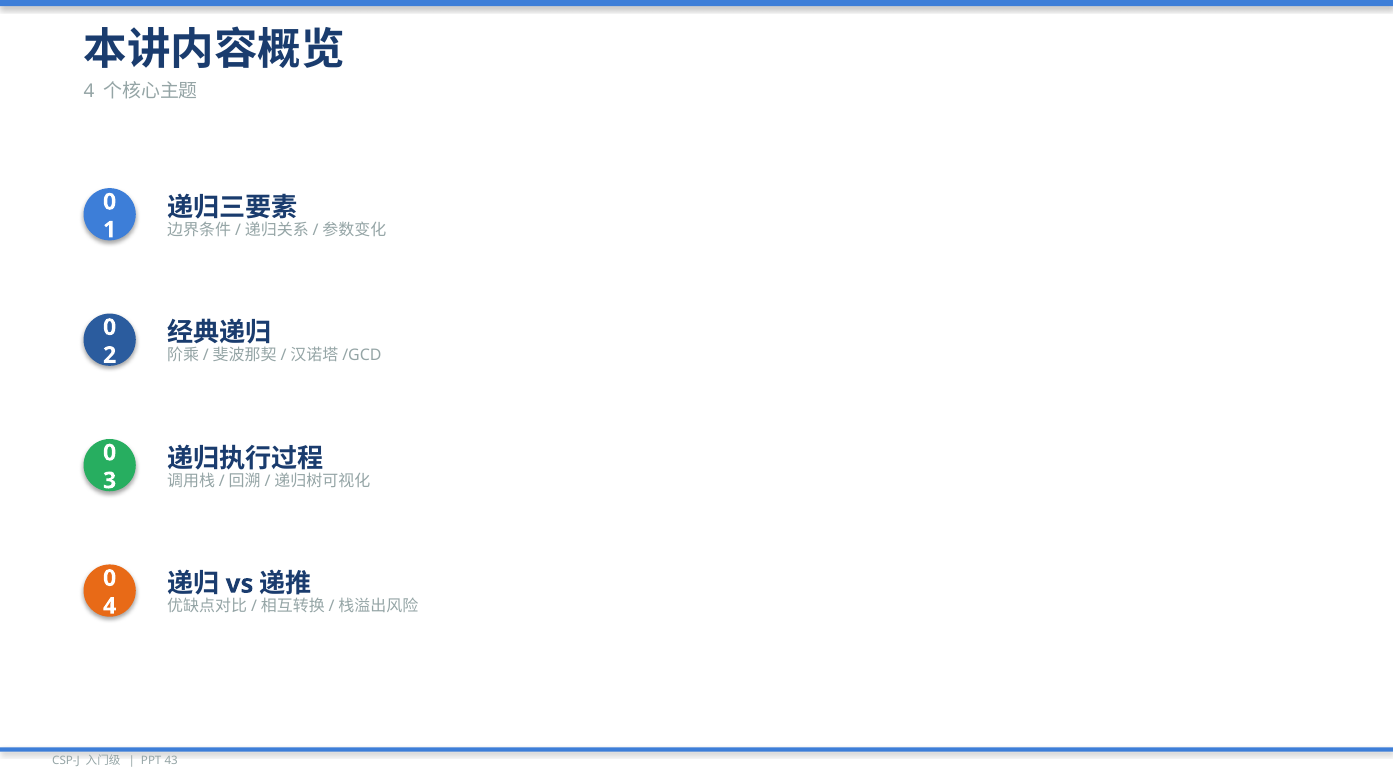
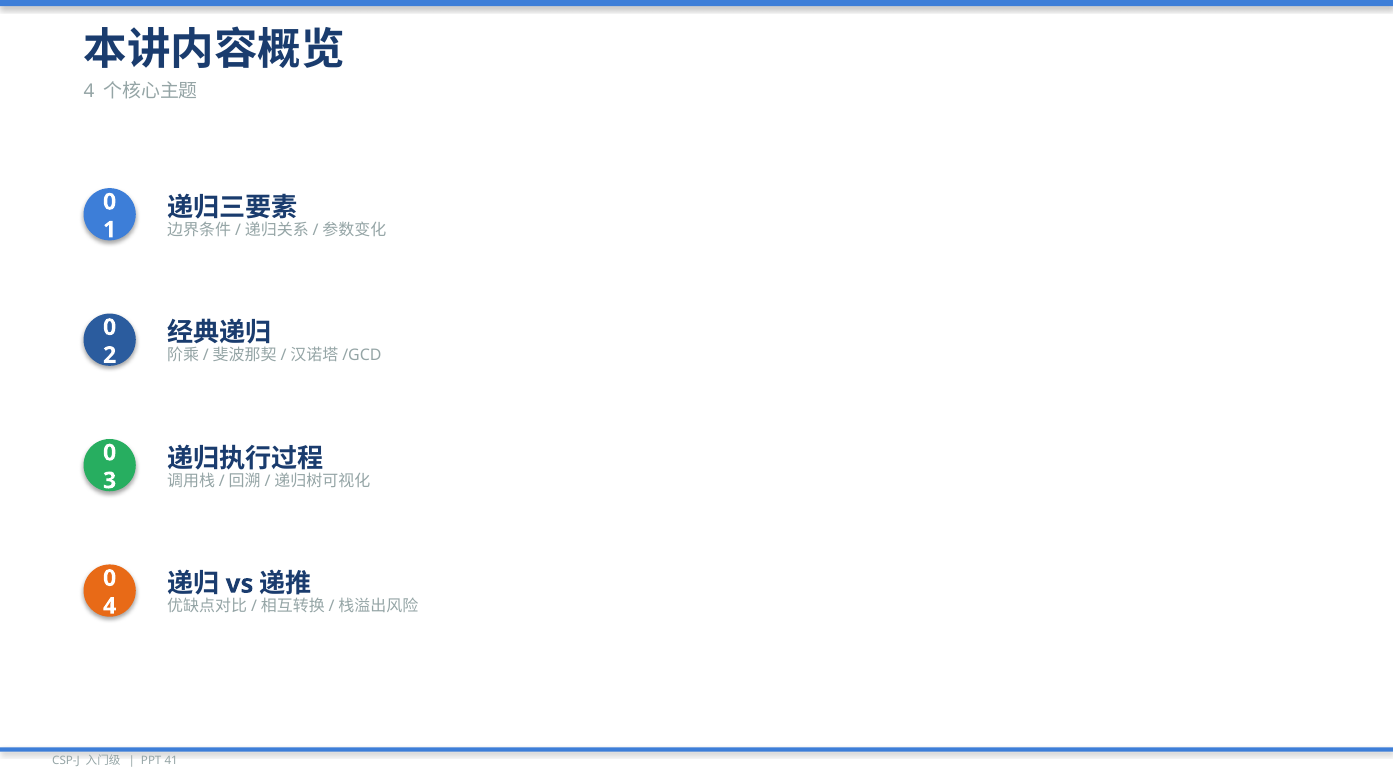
43: 43 -> 41 (171, 760)
